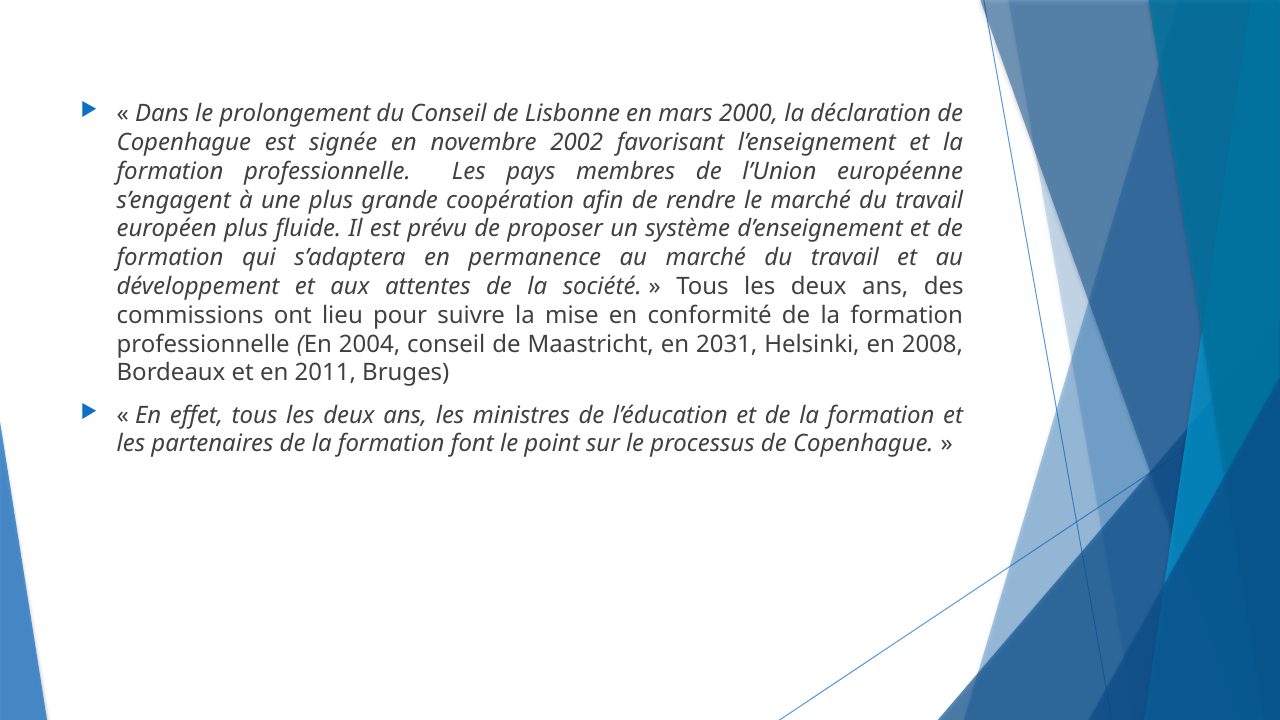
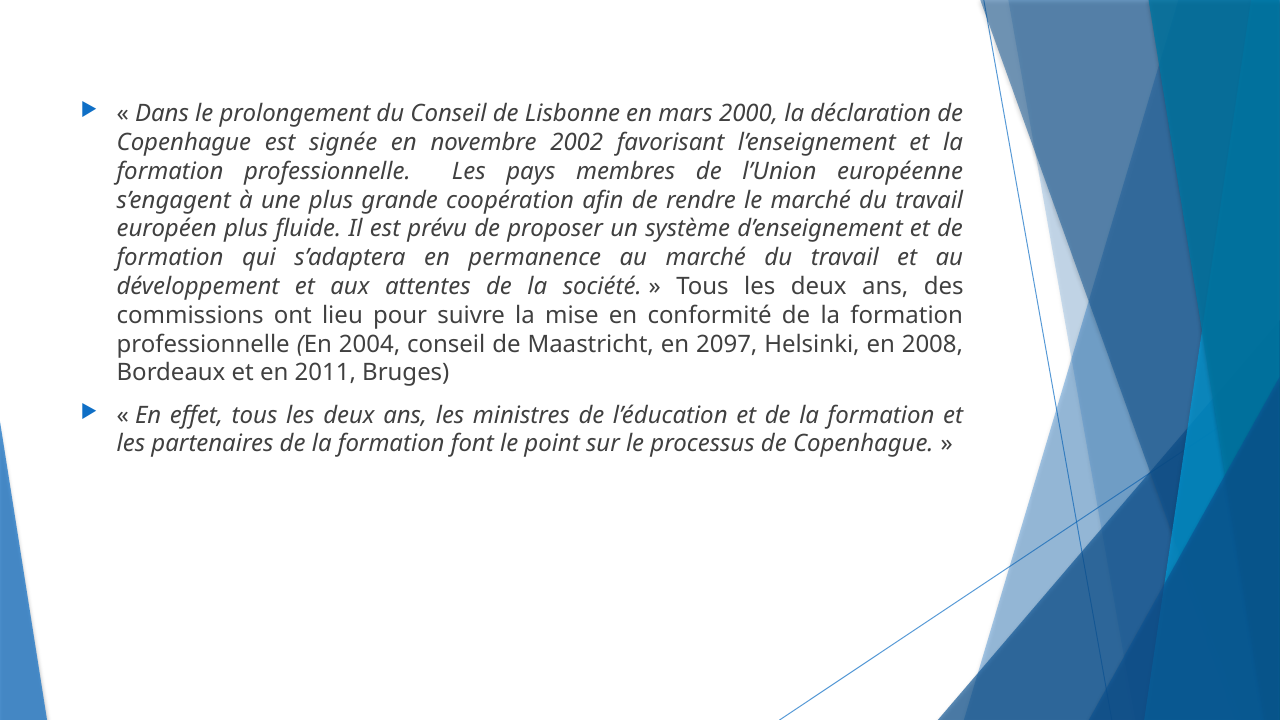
2031: 2031 -> 2097 (727, 344)
